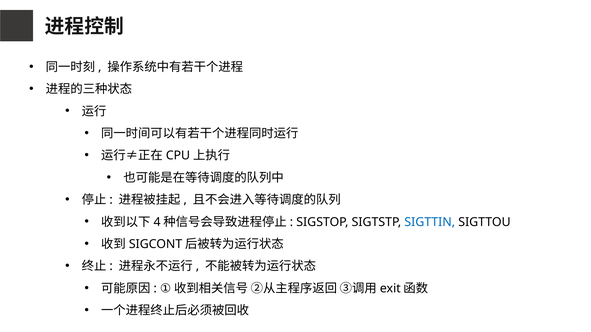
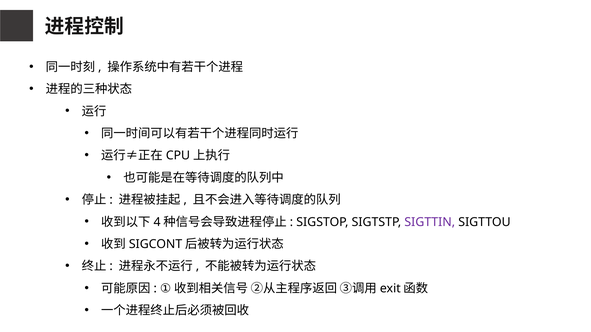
SIGTTIN colour: blue -> purple (430, 222)
